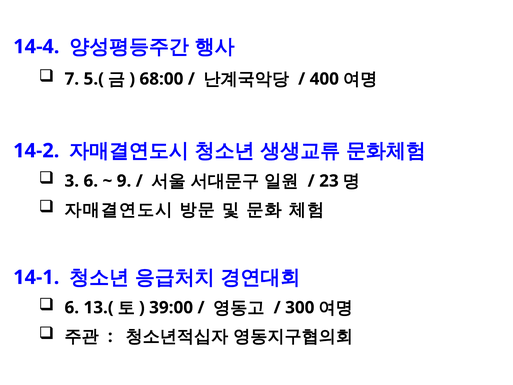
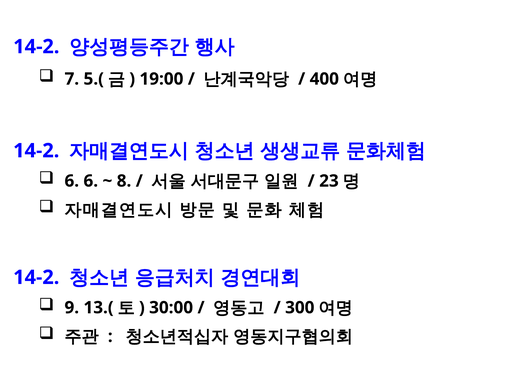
14-4: 14-4 -> 14-2 (36, 47)
68:00: 68:00 -> 19:00 (161, 79)
3: 3 -> 6 (72, 181)
9: 9 -> 8 (124, 181)
14-1: 14-1 -> 14-2 (36, 277)
6: 6 -> 9 (72, 307)
39:00: 39:00 -> 30:00 (171, 307)
